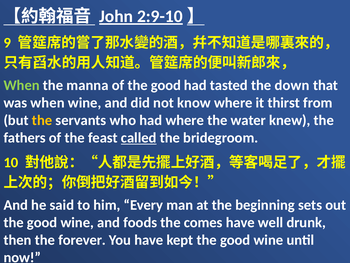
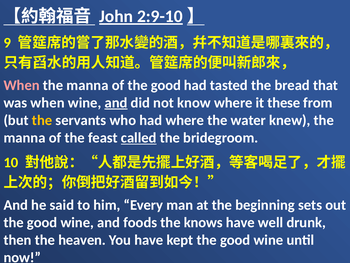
When colour: light green -> pink (22, 85)
down: down -> bread (292, 85)
and underline: none -> present (116, 103)
thirst: thirst -> these (284, 103)
fathers: fathers -> manna (25, 138)
comes: comes -> knows (203, 222)
forever: forever -> heaven (82, 240)
